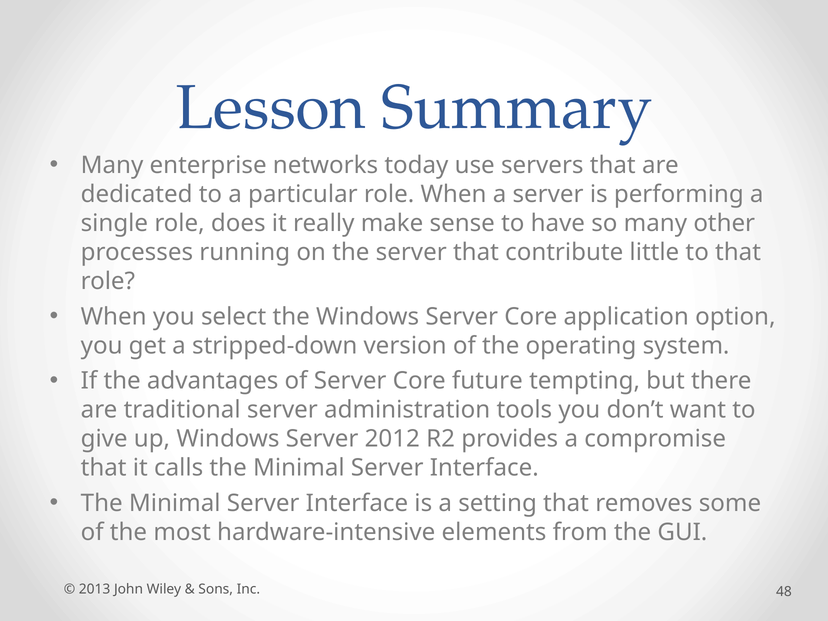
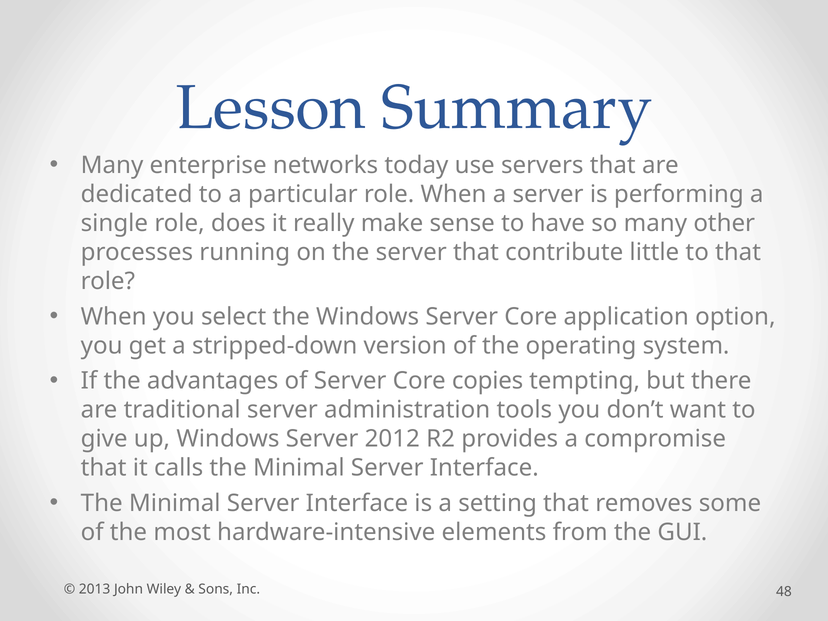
future: future -> copies (488, 381)
